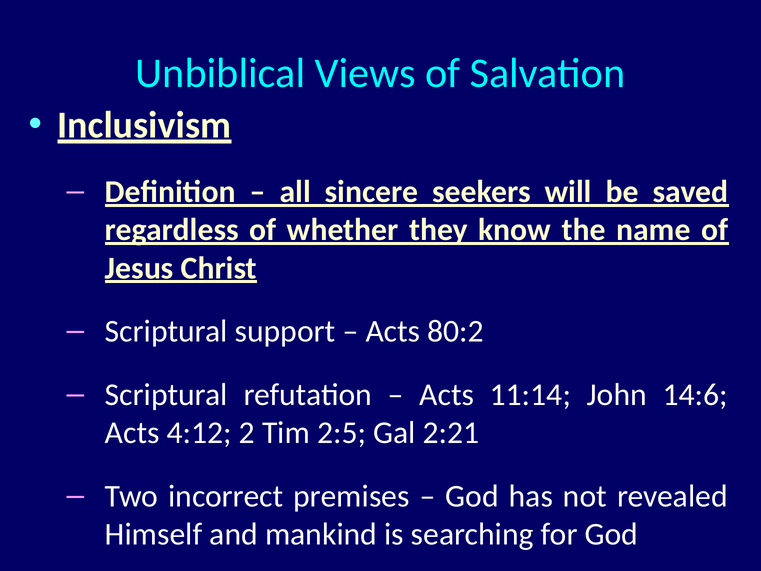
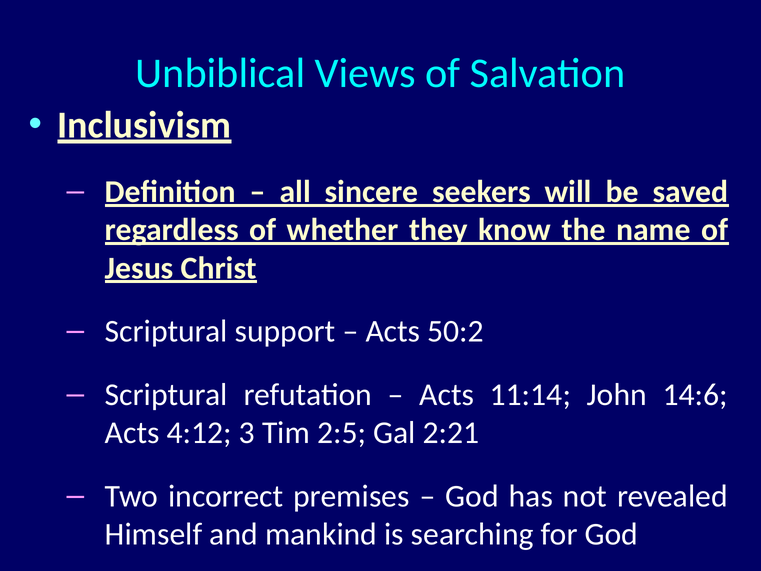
80:2: 80:2 -> 50:2 (456, 331)
2: 2 -> 3 (247, 433)
